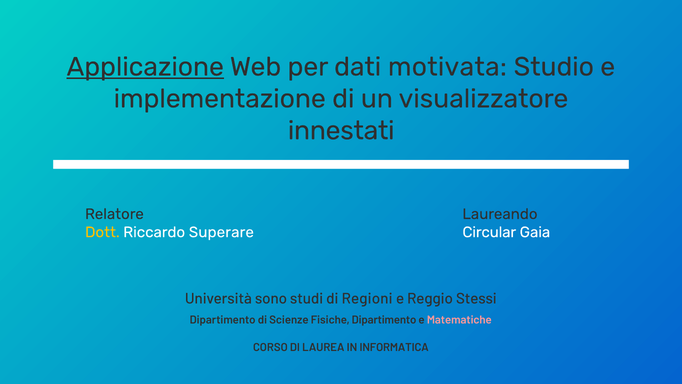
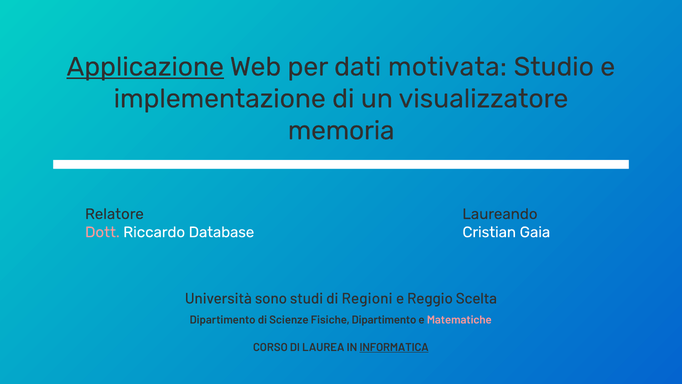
innestati: innestati -> memoria (341, 130)
Dott colour: yellow -> pink (102, 232)
Superare: Superare -> Database (221, 232)
Circular: Circular -> Cristian (489, 232)
Stessi: Stessi -> Scelta (476, 299)
INFORMATICA underline: none -> present (394, 347)
